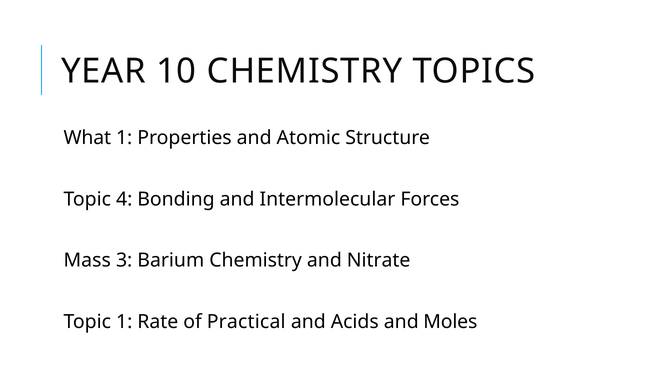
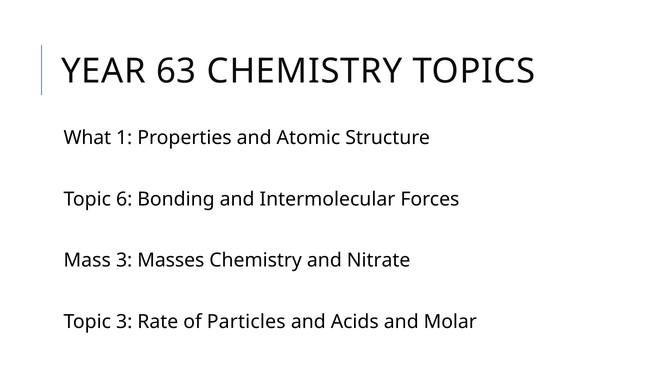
10: 10 -> 63 (176, 72)
4: 4 -> 6 (124, 199)
Barium: Barium -> Masses (171, 261)
Topic 1: 1 -> 3 (124, 322)
Practical: Practical -> Particles (246, 322)
Moles: Moles -> Molar (450, 322)
